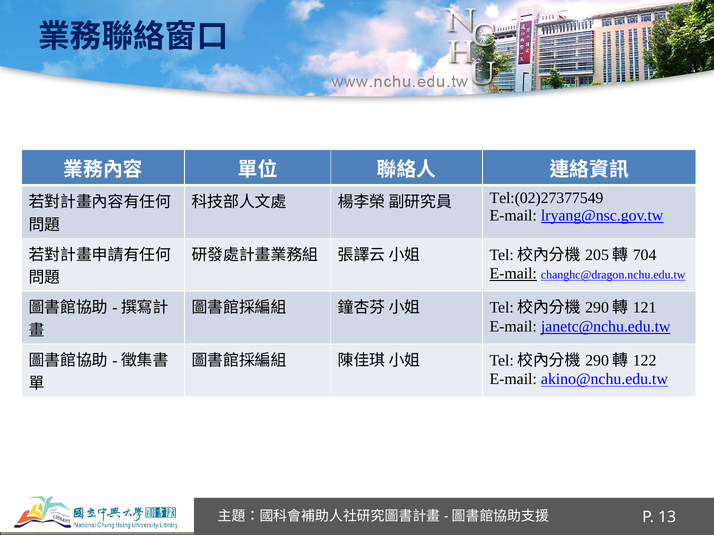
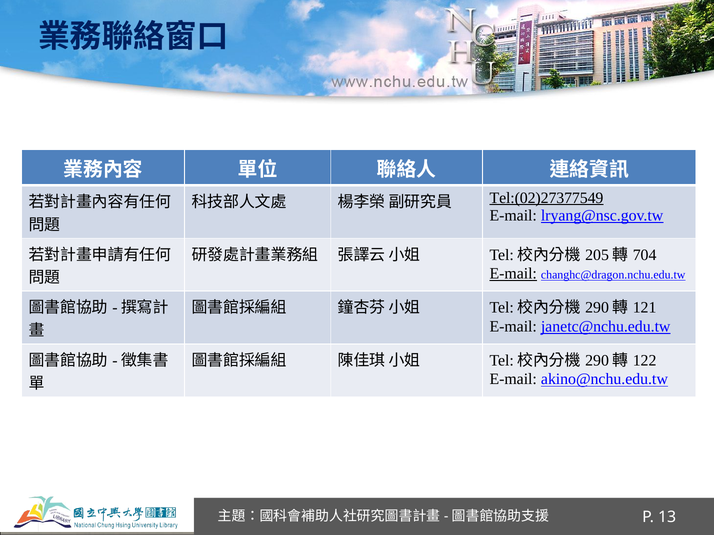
Tel:(02)27377549 underline: none -> present (546, 198)
